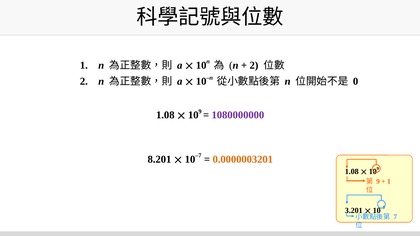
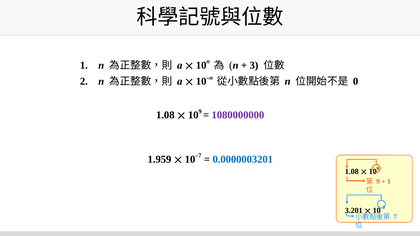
2: 2 -> 3 (254, 65)
8.201: 8.201 -> 1.959 (159, 160)
0.0000003201 colour: orange -> blue (243, 160)
